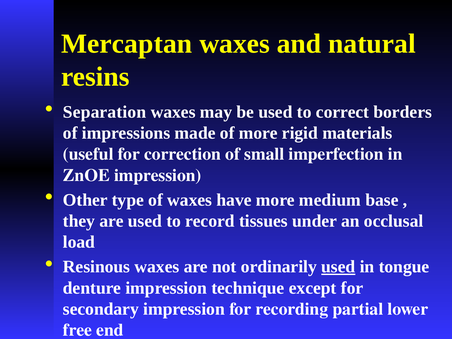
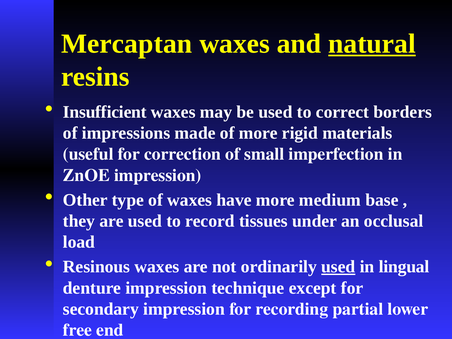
natural underline: none -> present (372, 44)
Separation: Separation -> Insufficient (105, 112)
tongue: tongue -> lingual (404, 267)
